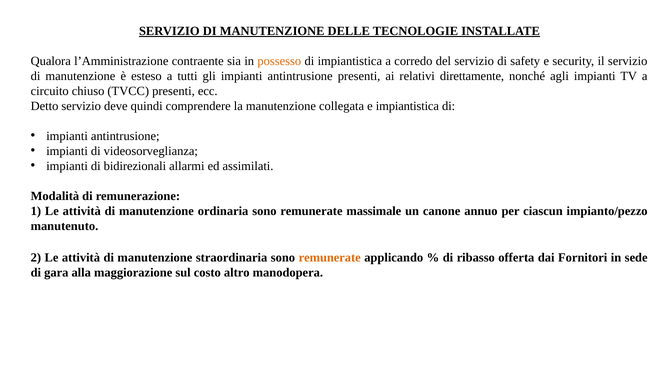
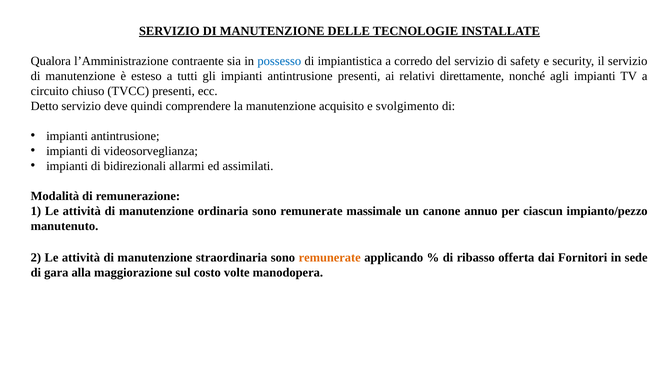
possesso colour: orange -> blue (279, 61)
collegata: collegata -> acquisito (342, 106)
e impiantistica: impiantistica -> svolgimento (407, 106)
altro: altro -> volte (237, 272)
